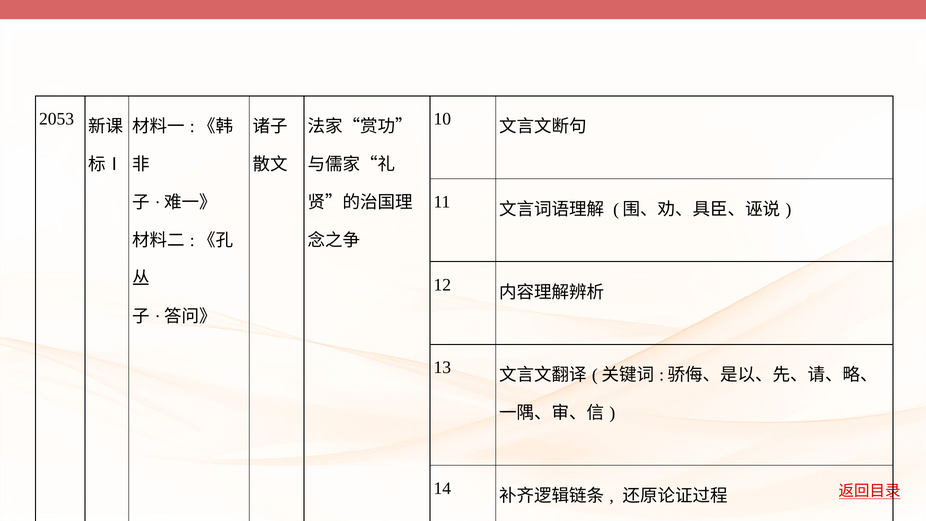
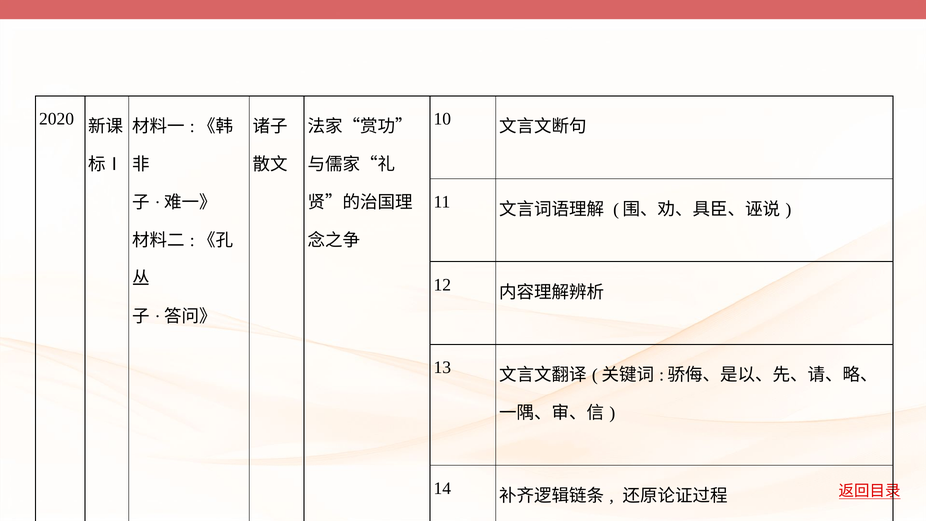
2053: 2053 -> 2020 (57, 119)
